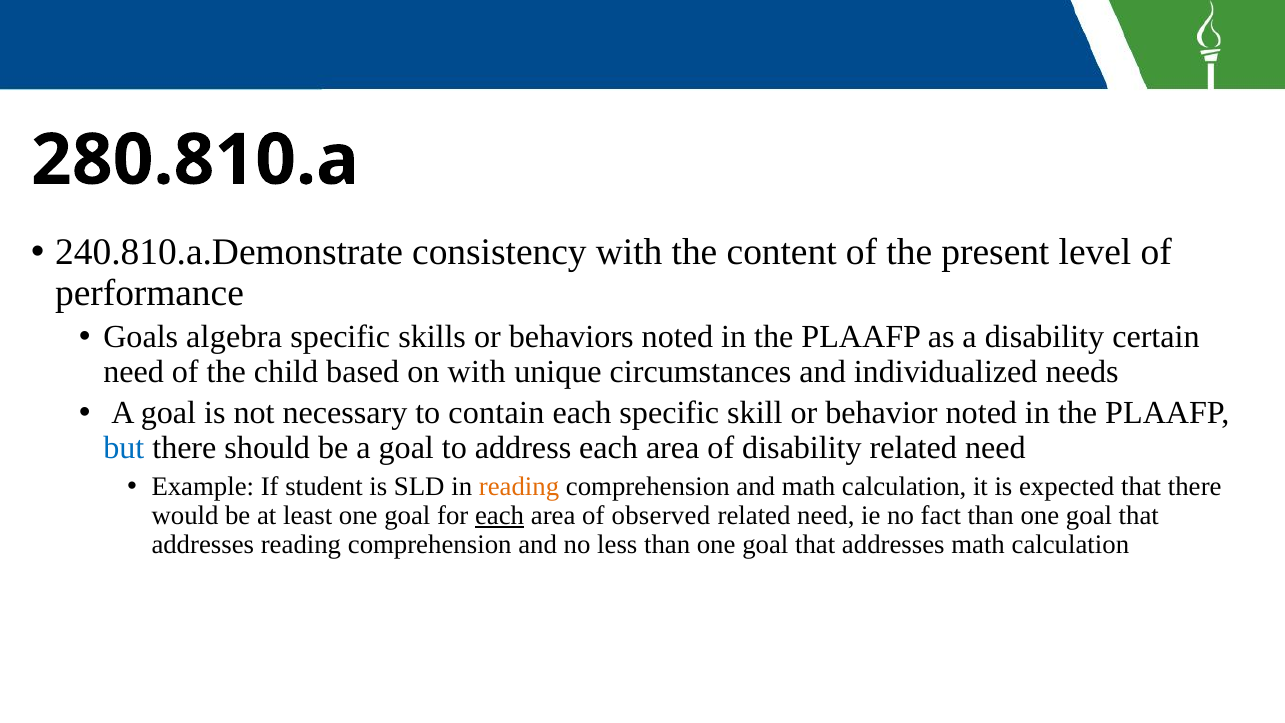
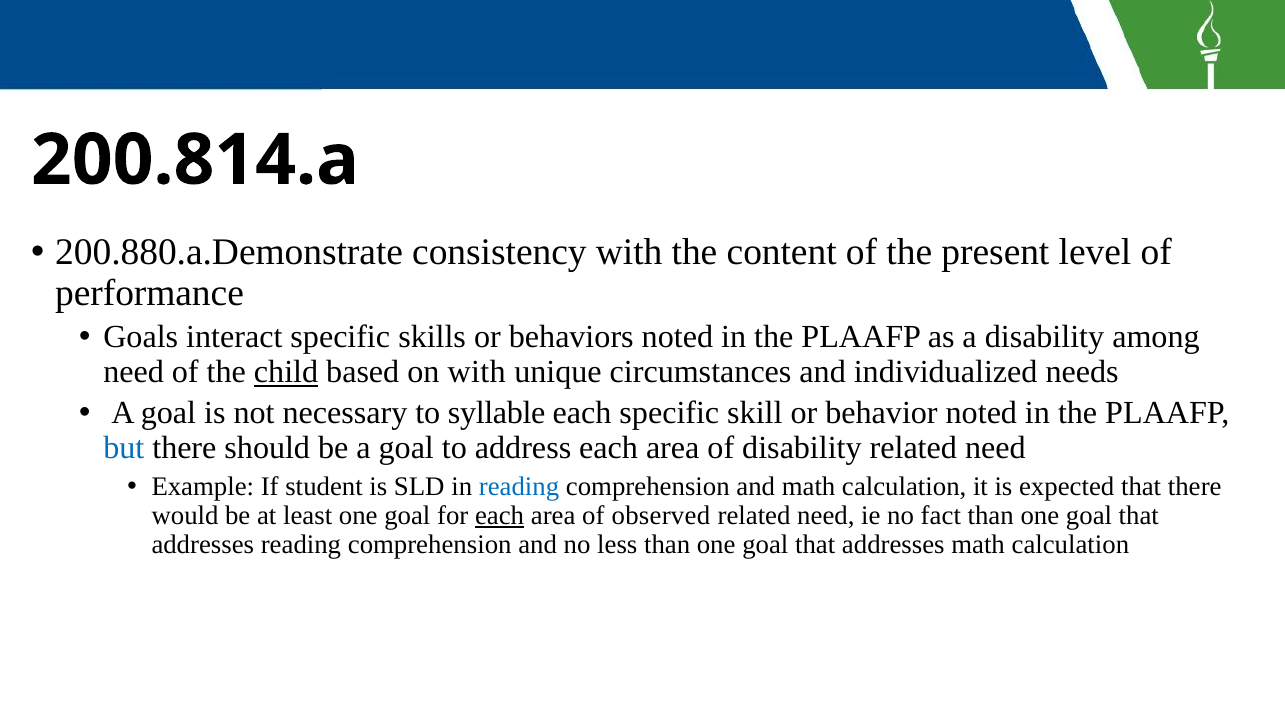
280.810.a: 280.810.a -> 200.814.a (195, 160)
240.810.a.Demonstrate: 240.810.a.Demonstrate -> 200.880.a.Demonstrate (229, 252)
algebra: algebra -> interact (234, 337)
certain: certain -> among (1156, 337)
child underline: none -> present (286, 372)
contain: contain -> syllable (497, 413)
reading colour: orange -> blue (519, 486)
